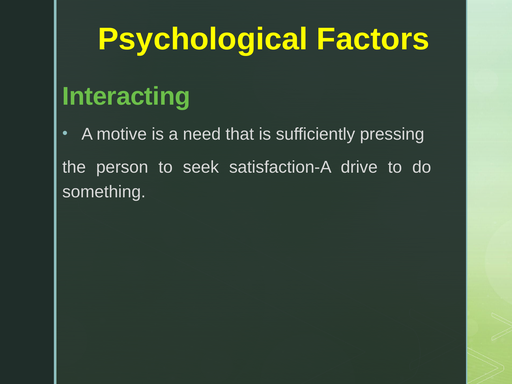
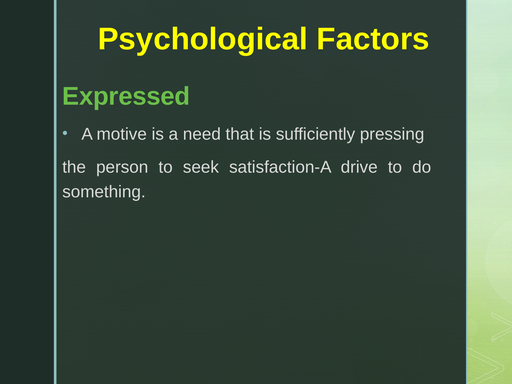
Interacting: Interacting -> Expressed (126, 96)
